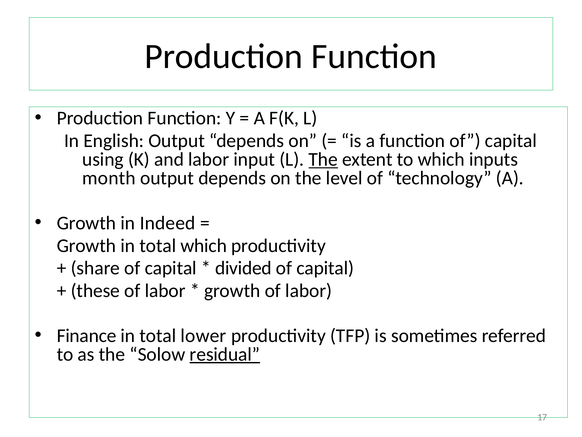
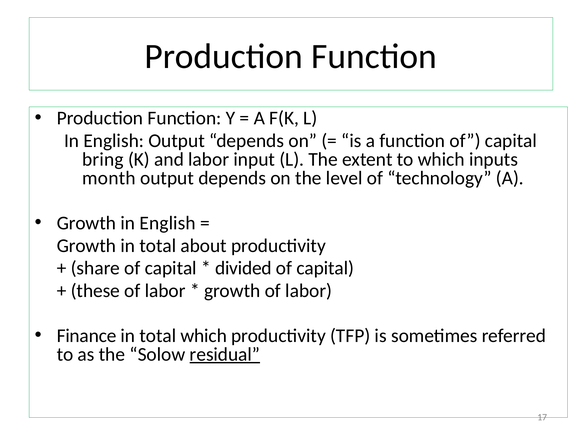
using: using -> bring (103, 159)
The underline: present -> none (323, 159)
Growth in Indeed: Indeed -> English (168, 223)
total which: which -> about (204, 245)
total lower: lower -> which (204, 335)
